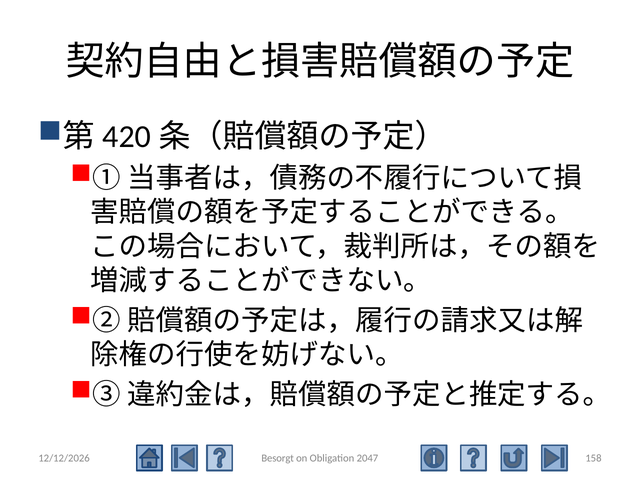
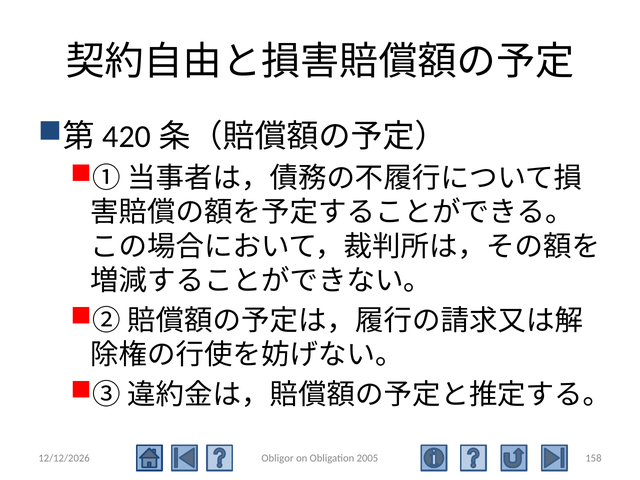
Besorgt: Besorgt -> Obligor (278, 458)
2047: 2047 -> 2005 (367, 458)
